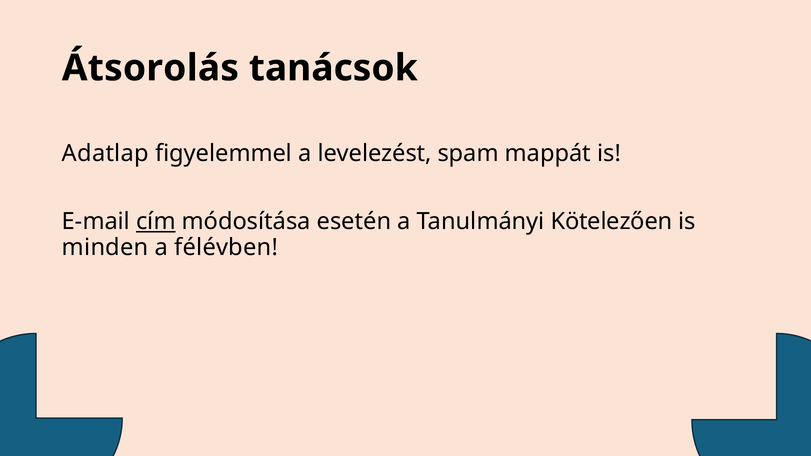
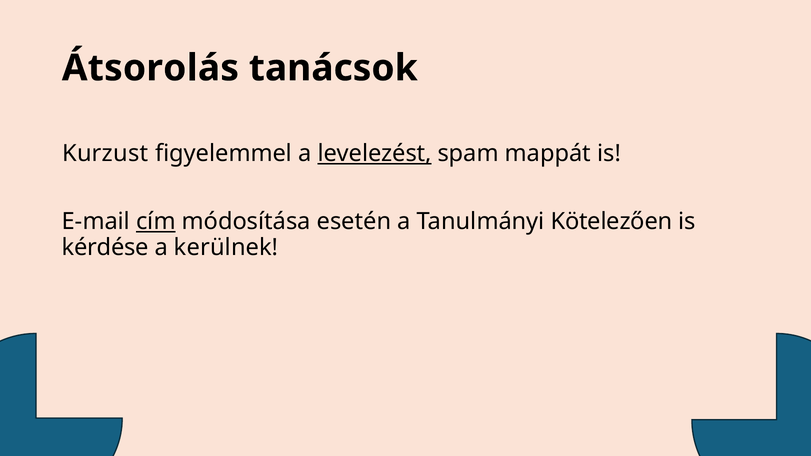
Adatlap: Adatlap -> Kurzust (105, 154)
levelezést underline: none -> present (375, 154)
minden: minden -> kérdése (105, 247)
félévben: félévben -> kerülnek (226, 247)
